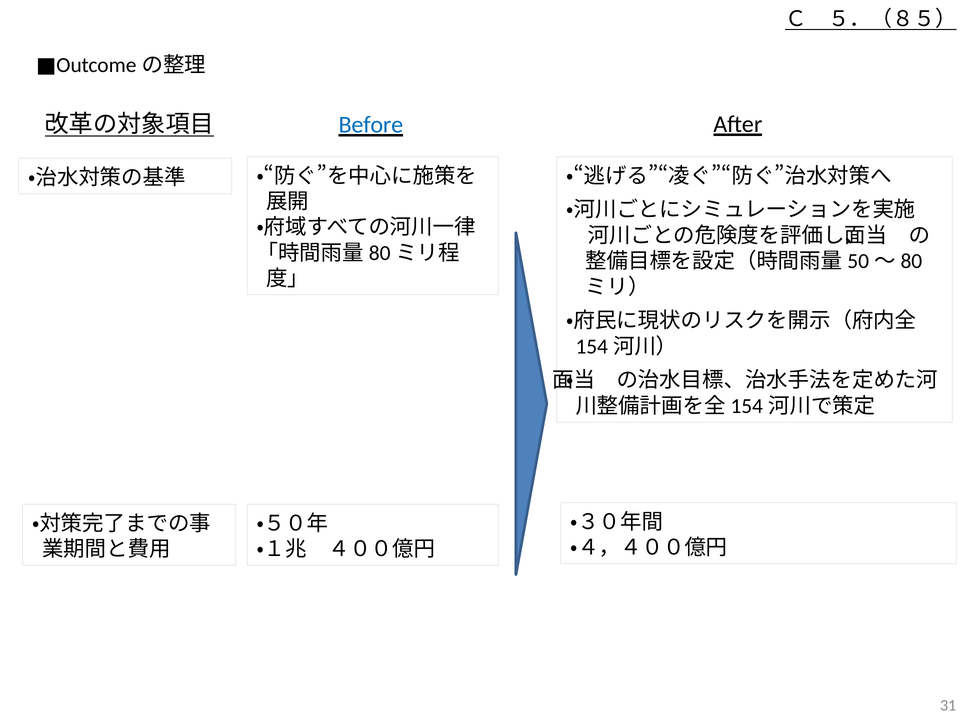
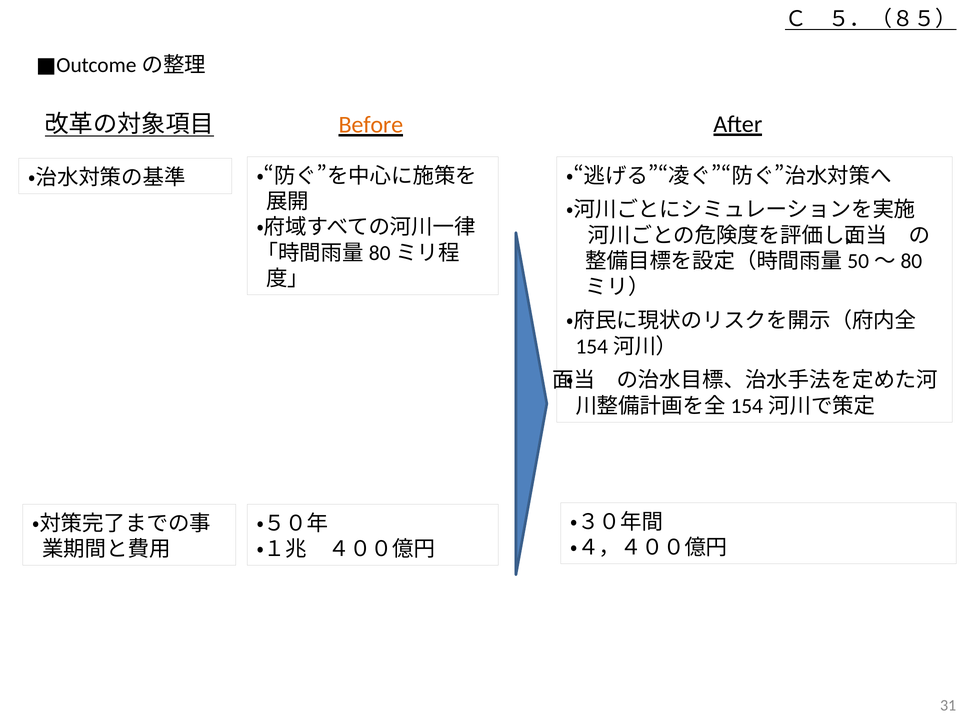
Before colour: blue -> orange (371, 125)
